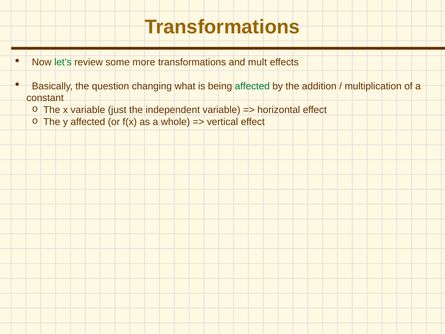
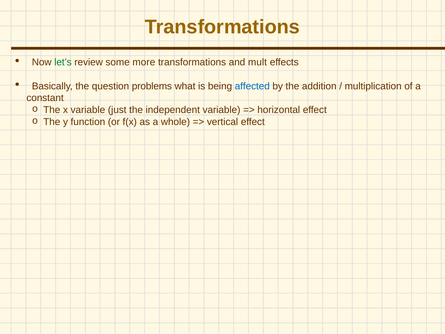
changing: changing -> problems (152, 86)
affected colour: green -> blue (252, 86)
y affected: affected -> function (88, 122)
